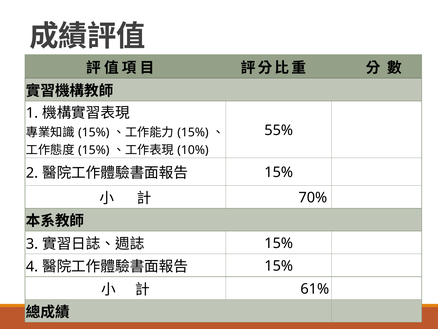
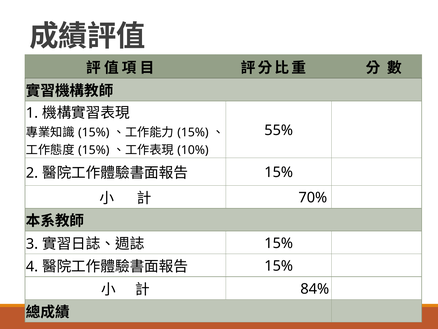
61%: 61% -> 84% (315, 288)
